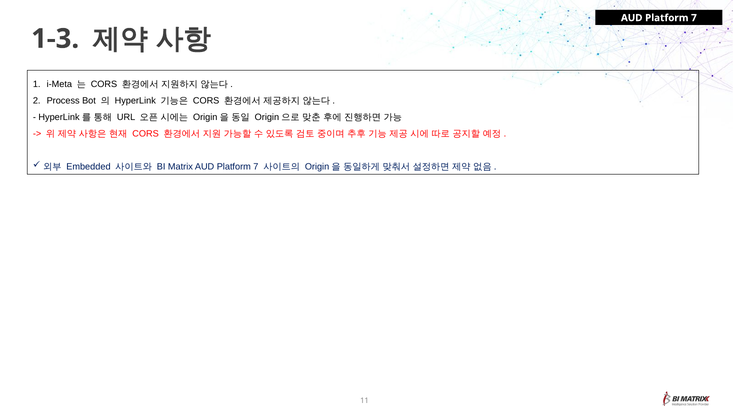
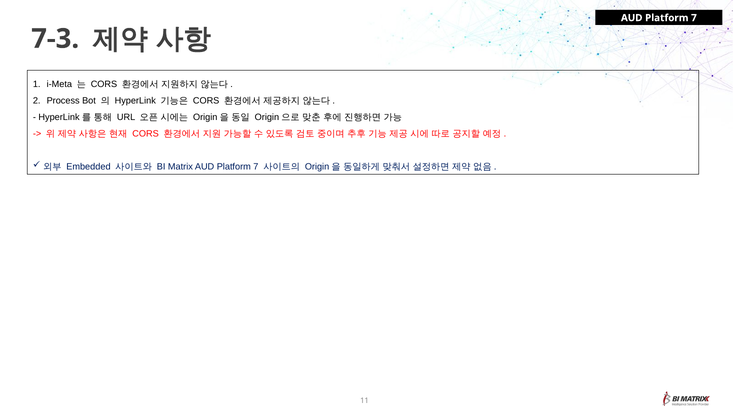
1-3: 1-3 -> 7-3 (55, 39)
